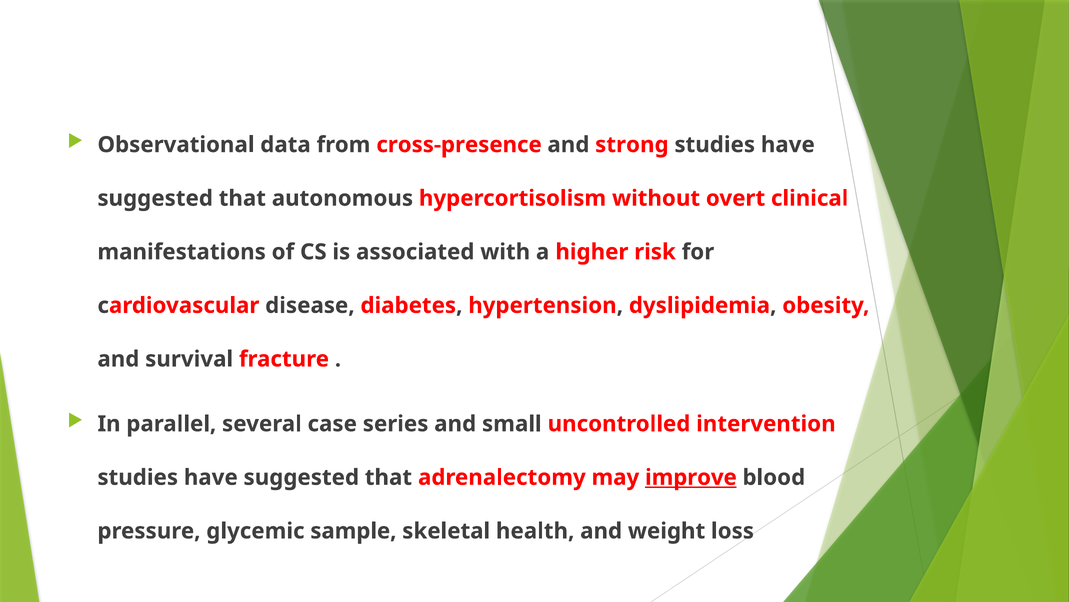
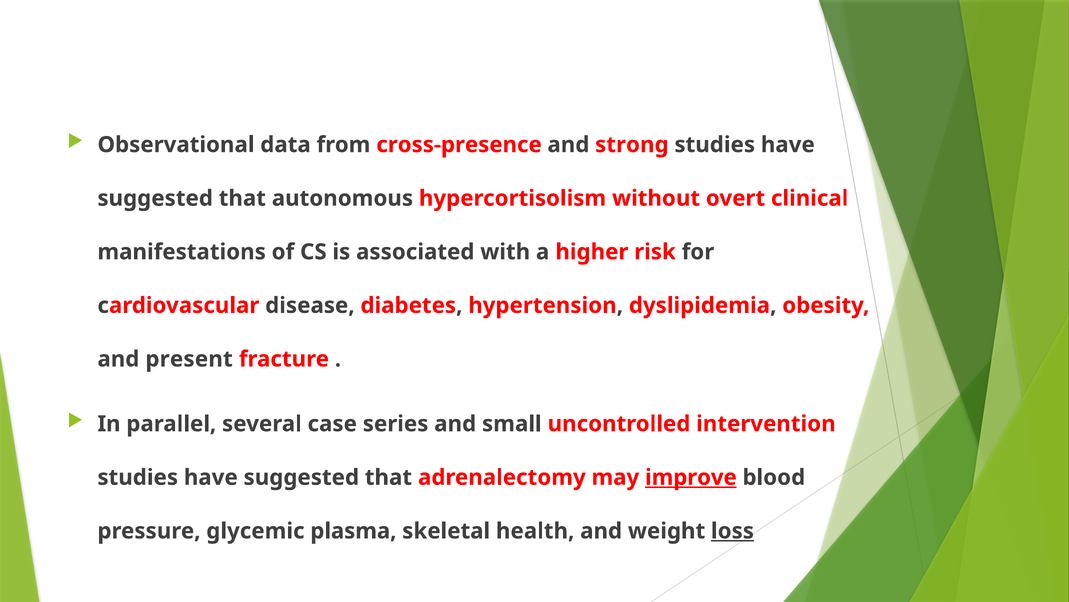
survival: survival -> present (189, 359)
sample: sample -> plasma (353, 530)
loss underline: none -> present (733, 530)
